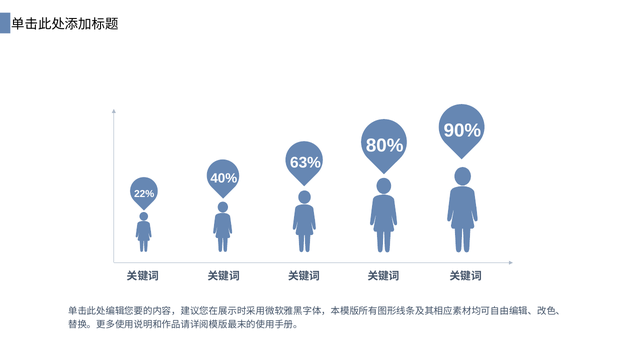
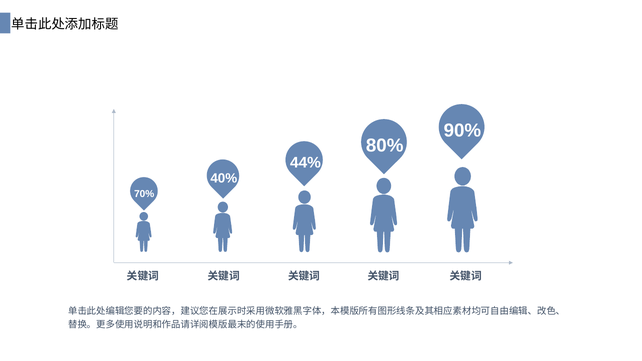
63%: 63% -> 44% (305, 163)
22%: 22% -> 70% (144, 194)
